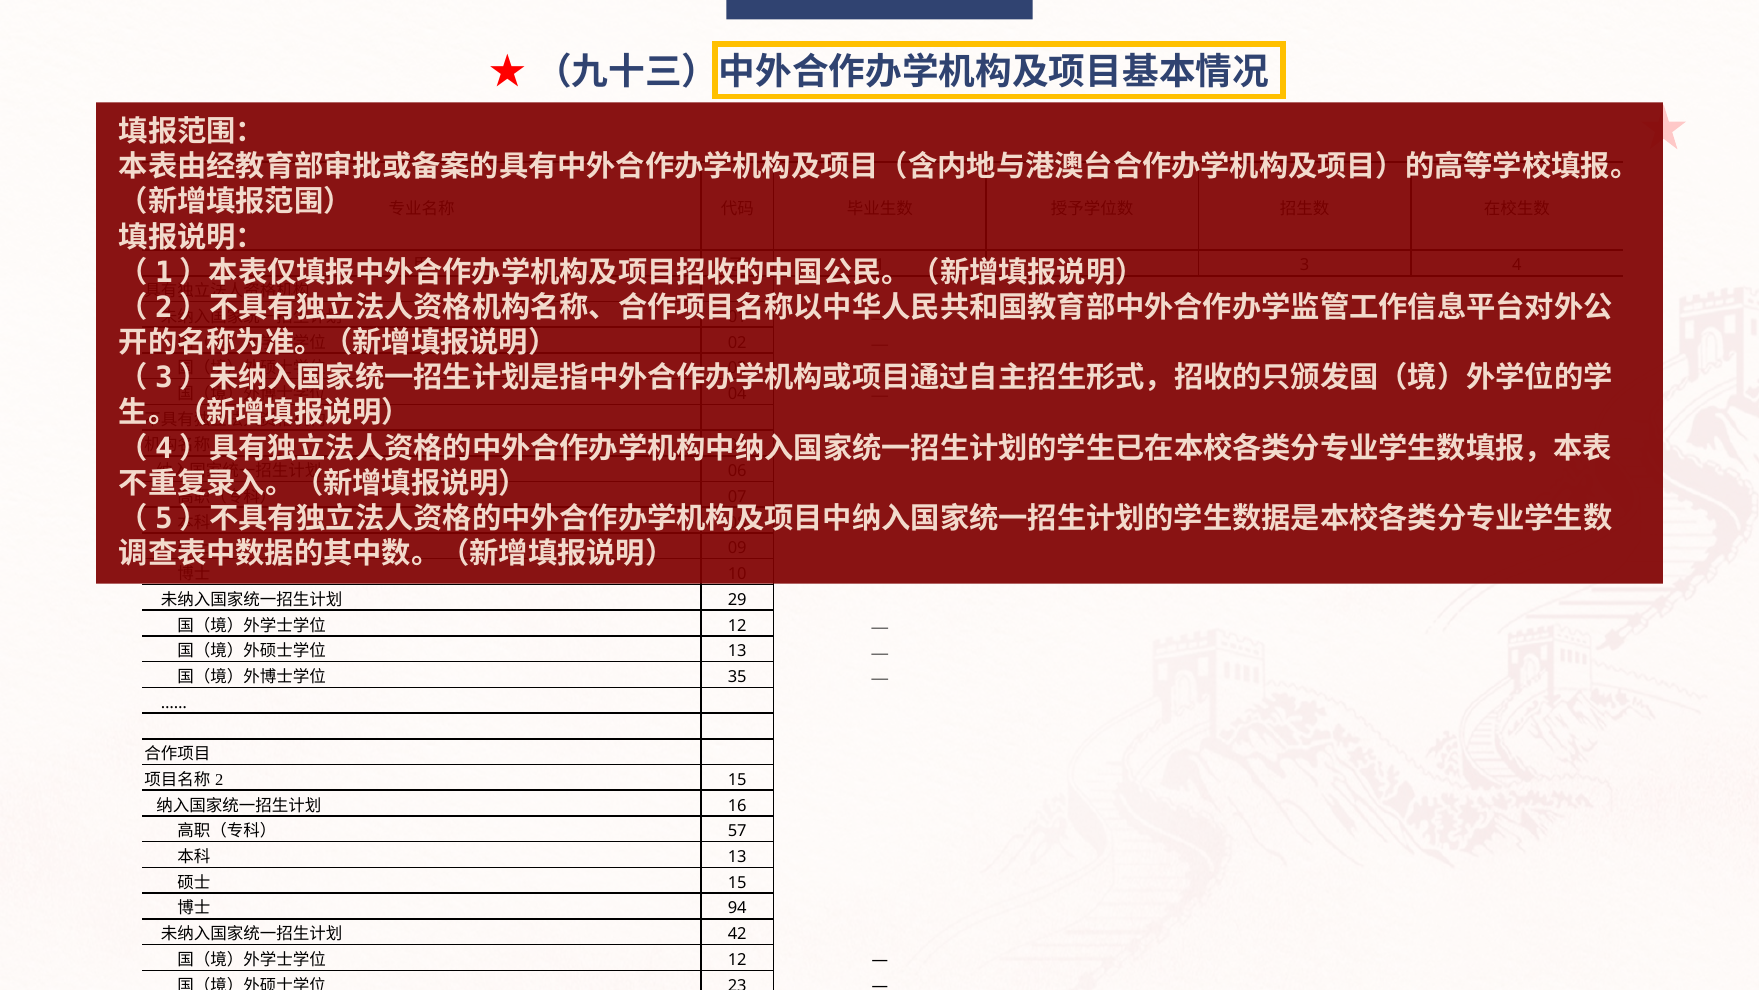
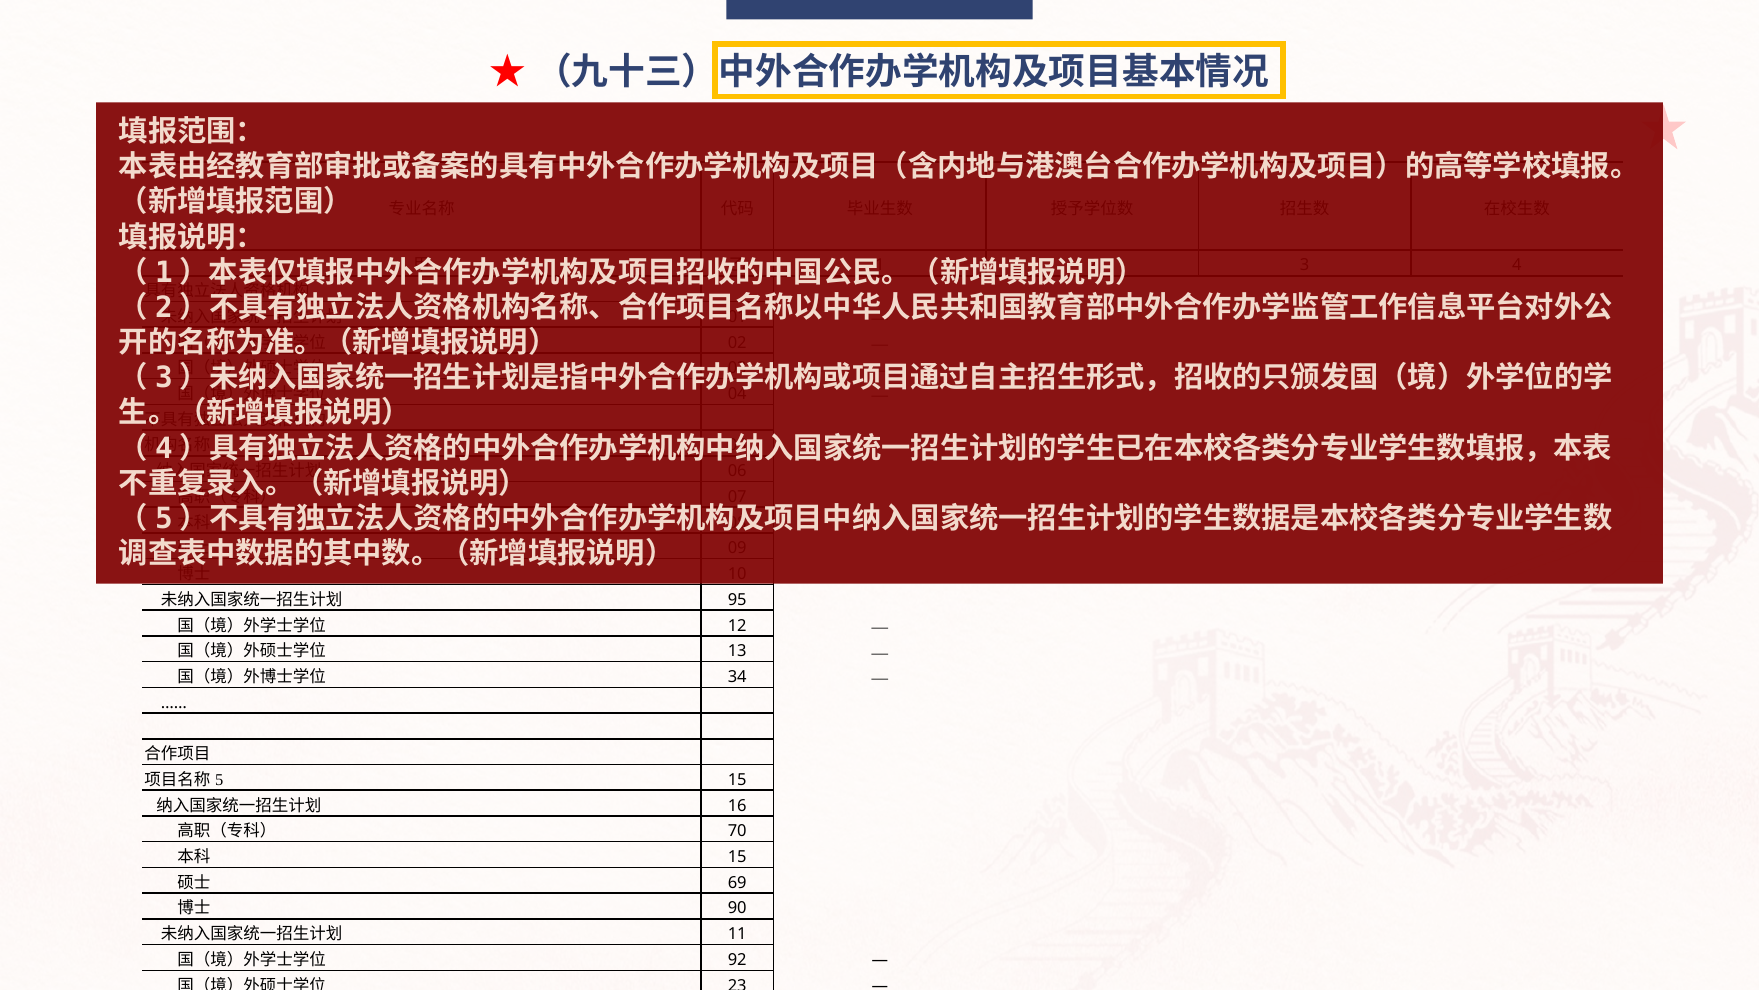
29: 29 -> 95 (737, 599)
35: 35 -> 34 (737, 677)
2: 2 -> 5 (219, 779)
57: 57 -> 70 (737, 831)
13: 13 -> 15 (737, 857)
15: 15 -> 69 (737, 882)
94: 94 -> 90 (737, 908)
42: 42 -> 11 (737, 934)
12: 12 -> 92 (737, 959)
